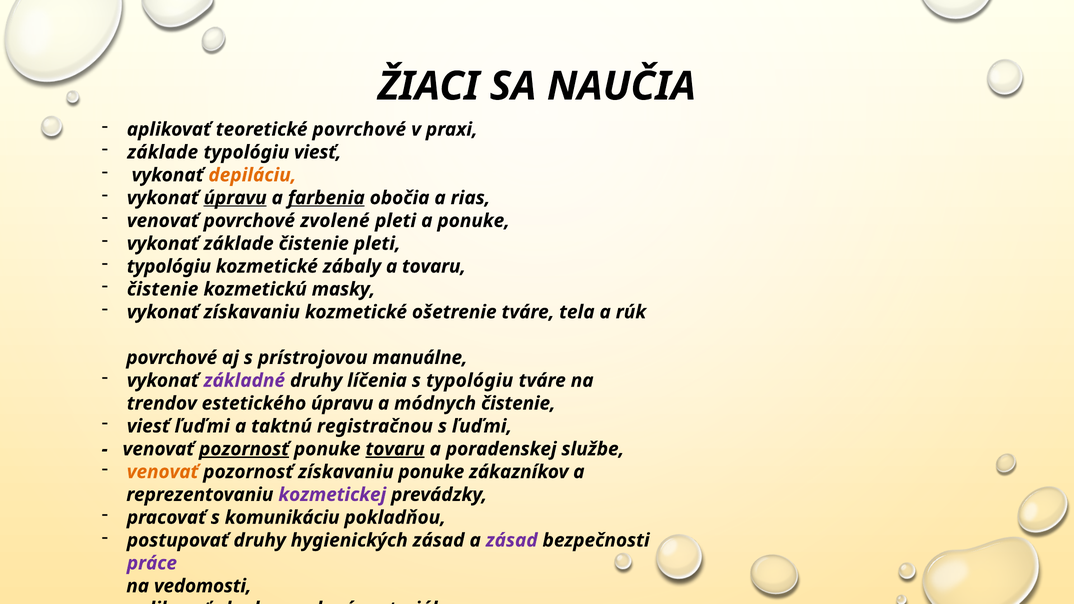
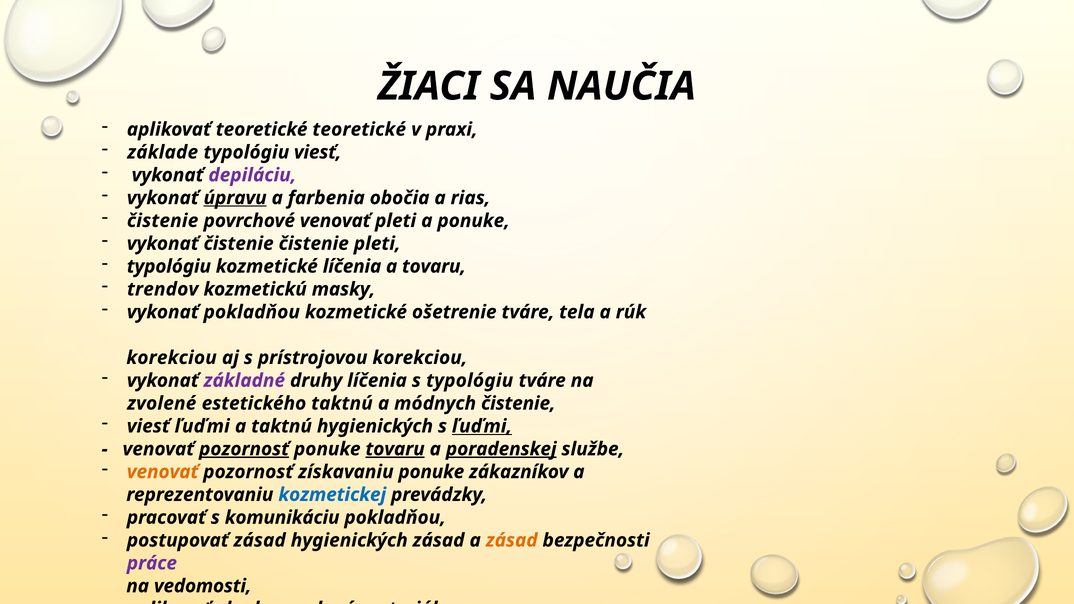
teoretické povrchové: povrchové -> teoretické (359, 129)
depiláciu colour: orange -> purple (252, 175)
farbenia underline: present -> none (326, 198)
venovať: venovať -> čistenie (163, 221)
povrchové zvolené: zvolené -> venovať (335, 221)
vykonať základe: základe -> čistenie (239, 244)
kozmetické zábaly: zábaly -> líčenia (352, 266)
čistenie: čistenie -> trendov (163, 289)
vykonať získavaniu: získavaniu -> pokladňou (252, 312)
povrchové: povrchové -> korekciou (172, 358)
prístrojovou manuálne: manuálne -> korekciou (420, 358)
trendov: trendov -> zvolené (162, 403)
estetického úpravu: úpravu -> taktnú (342, 403)
taktnú registračnou: registračnou -> hygienických (375, 426)
ľuďmi underline: none -> present (482, 426)
poradenskej underline: none -> present (501, 449)
kozmetickej colour: purple -> blue (332, 495)
postupovať druhy: druhy -> zásad (260, 540)
zásad colour: purple -> orange (512, 540)
